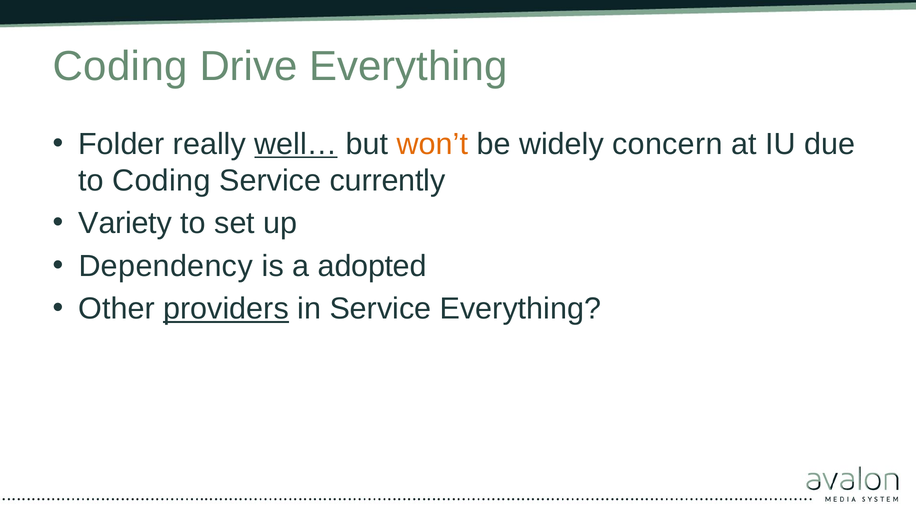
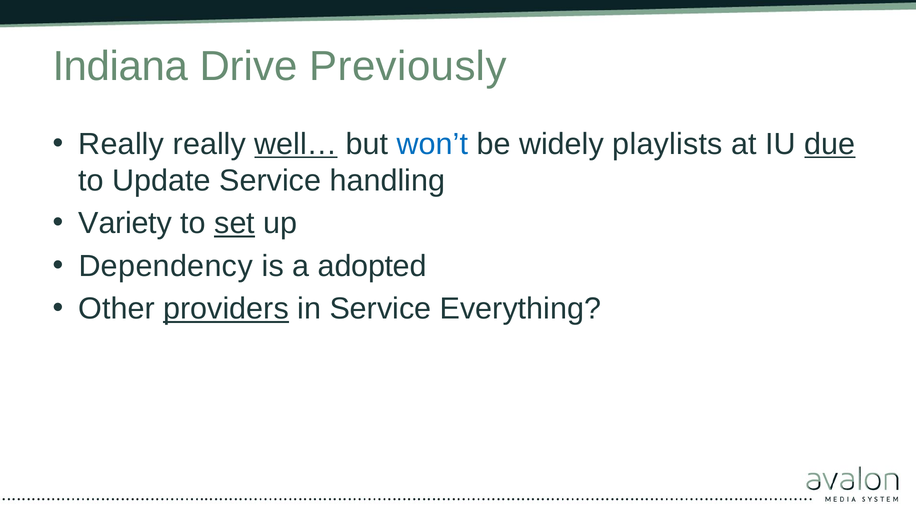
Coding: Coding -> Indiana (120, 67)
Drive Everything: Everything -> Previously (408, 67)
Folder: Folder -> Really (121, 144)
won’t colour: orange -> blue (433, 144)
concern: concern -> playlists (668, 144)
due underline: none -> present (830, 144)
to Coding: Coding -> Update (162, 181)
currently: currently -> handling (387, 181)
set underline: none -> present (235, 224)
